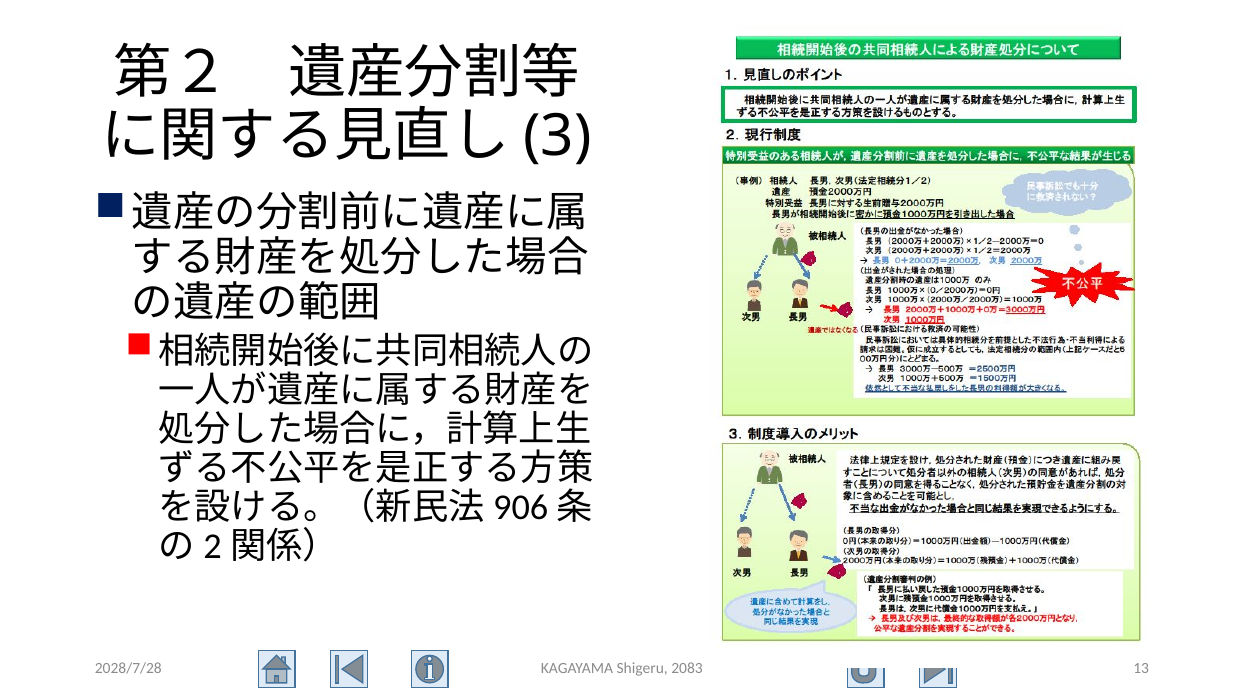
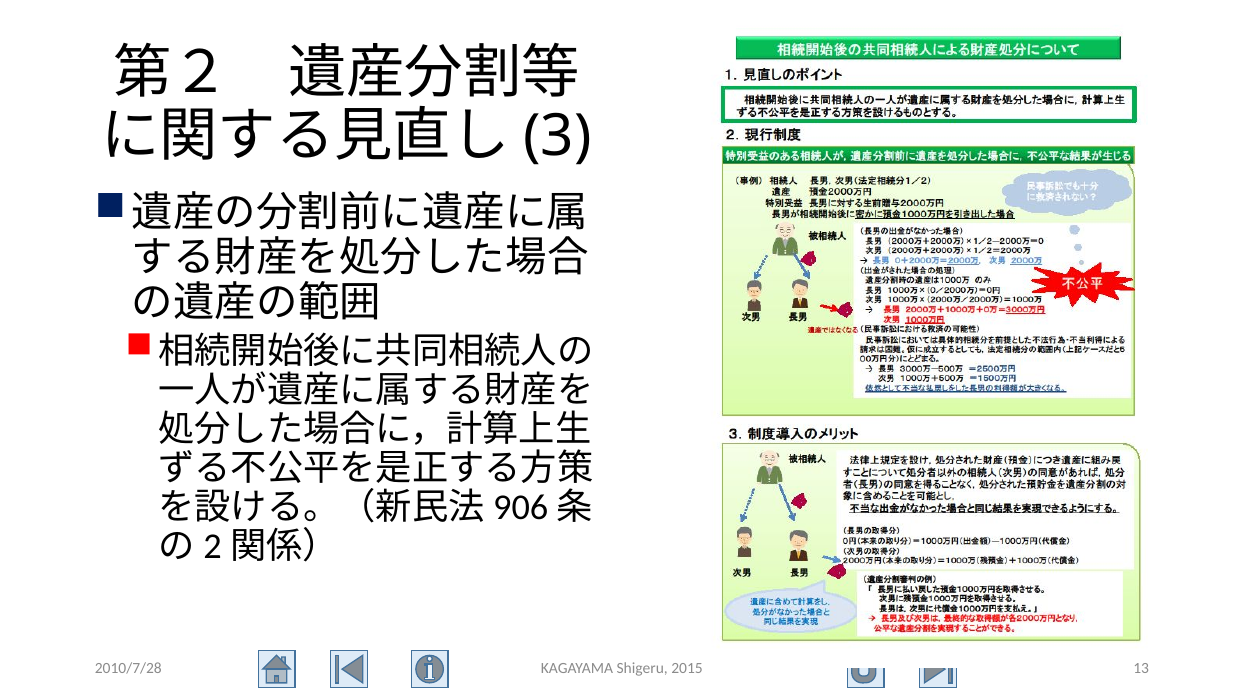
2028/7/28: 2028/7/28 -> 2010/7/28 (128, 668)
2083: 2083 -> 2015 (687, 668)
